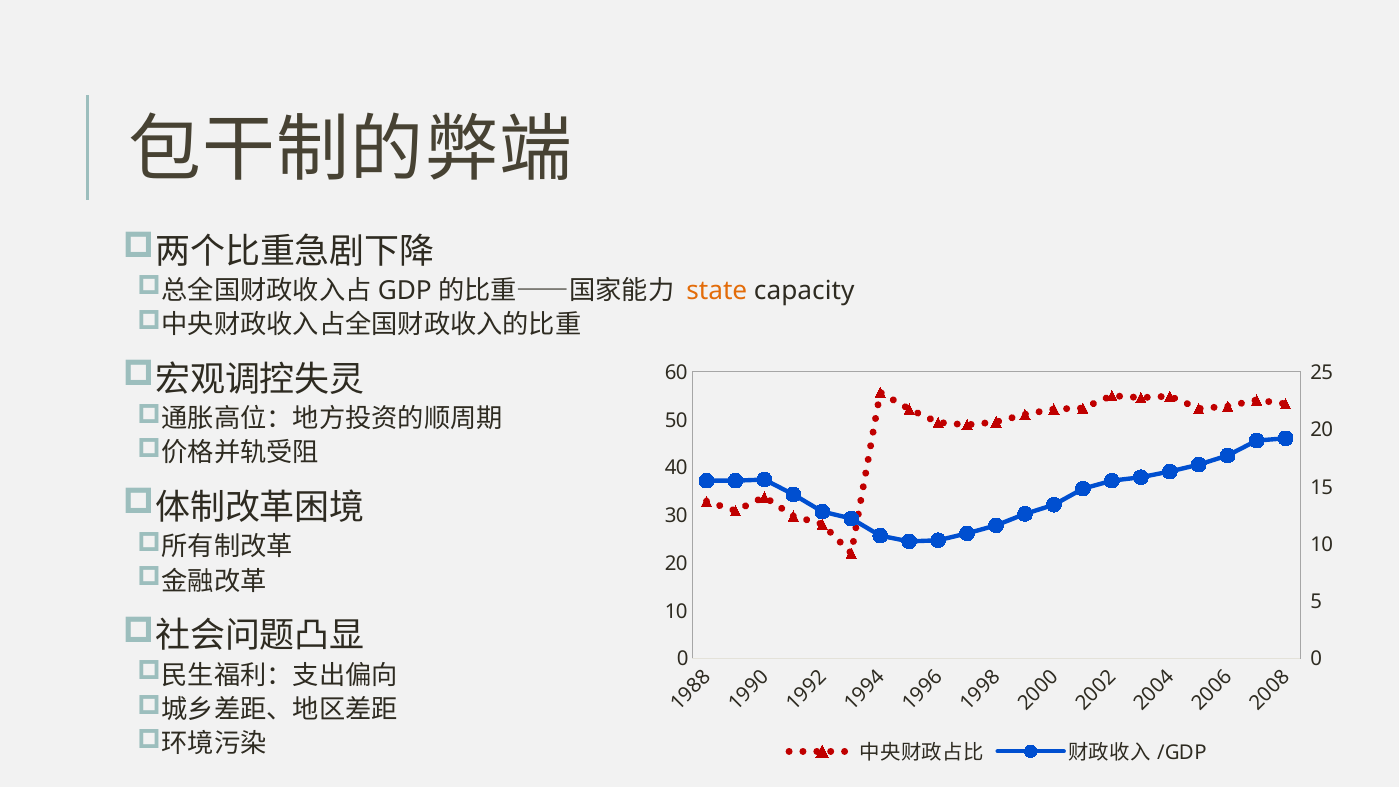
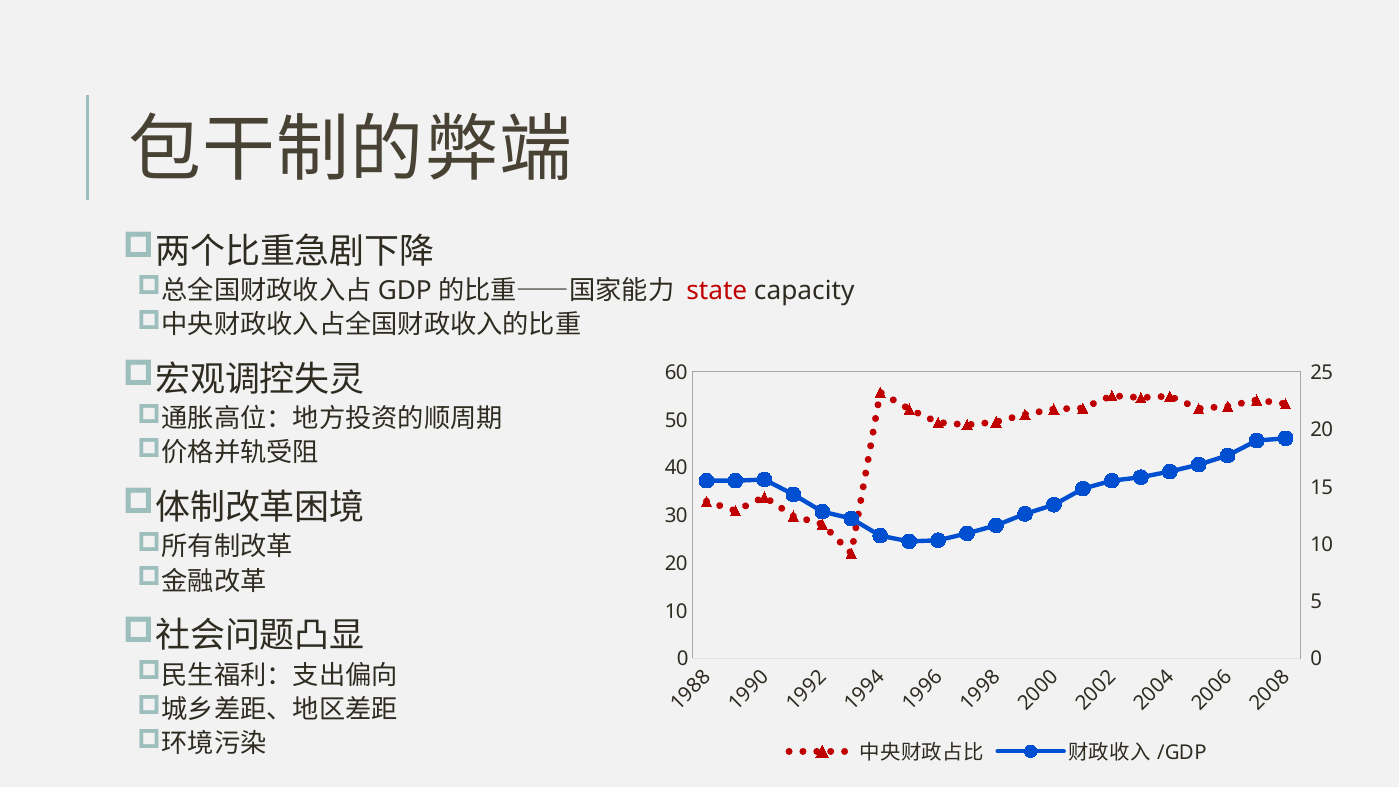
state colour: orange -> red (717, 291)
